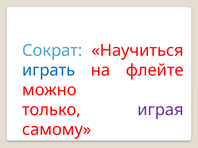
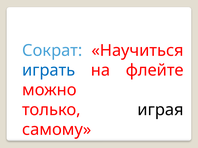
играя colour: purple -> black (160, 110)
